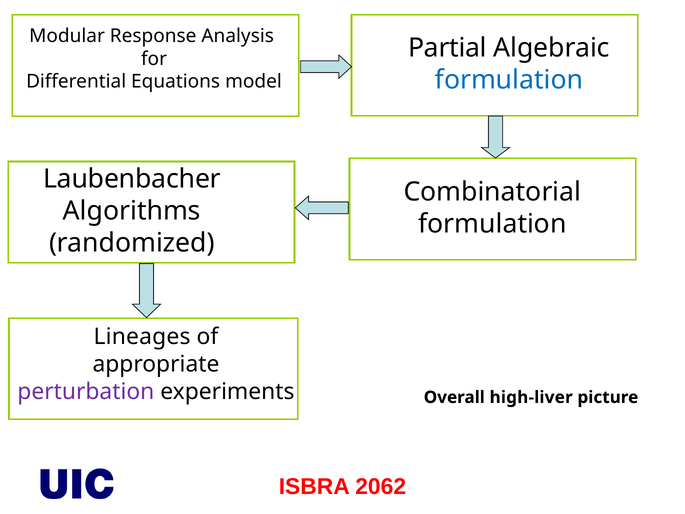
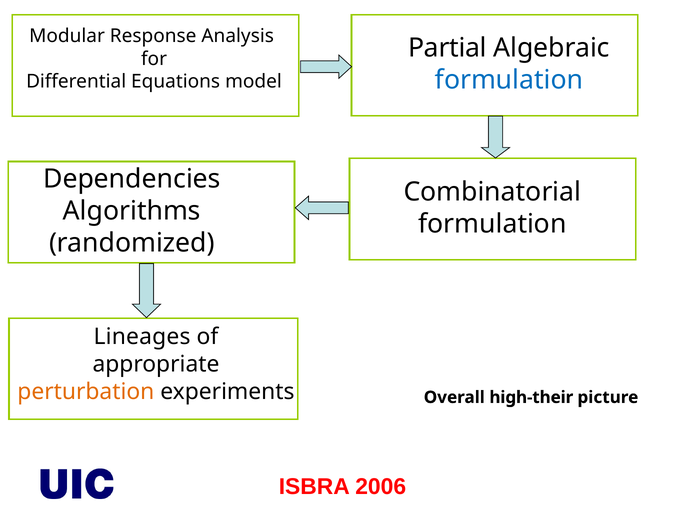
Laubenbacher: Laubenbacher -> Dependencies (132, 179)
perturbation colour: purple -> orange (86, 391)
high-liver: high-liver -> high-their (531, 397)
2062: 2062 -> 2006 (381, 487)
